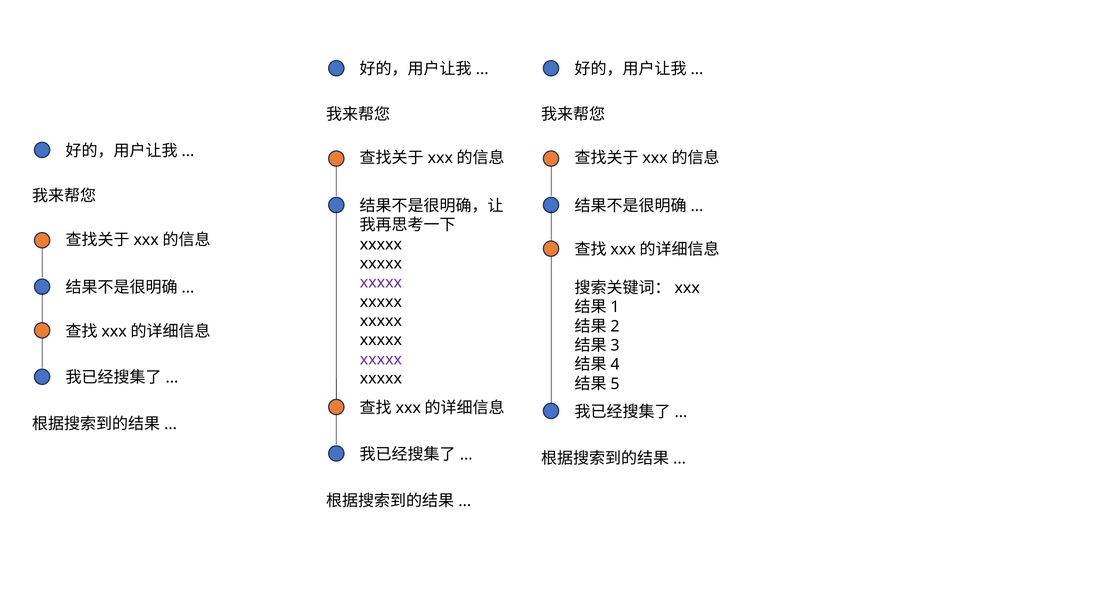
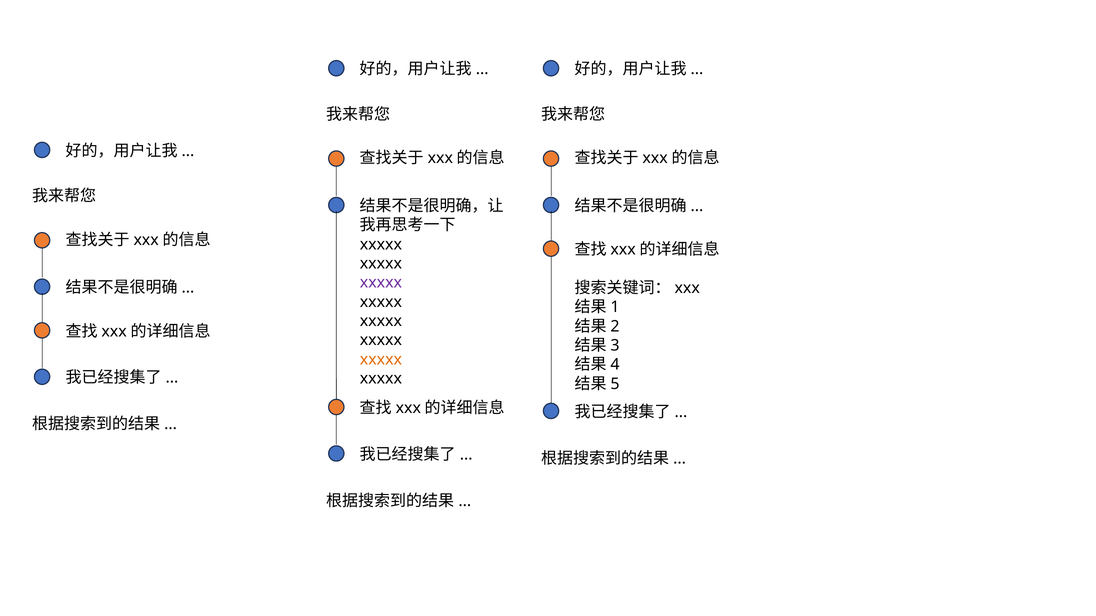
xxxxx colour: purple -> orange (381, 360)
